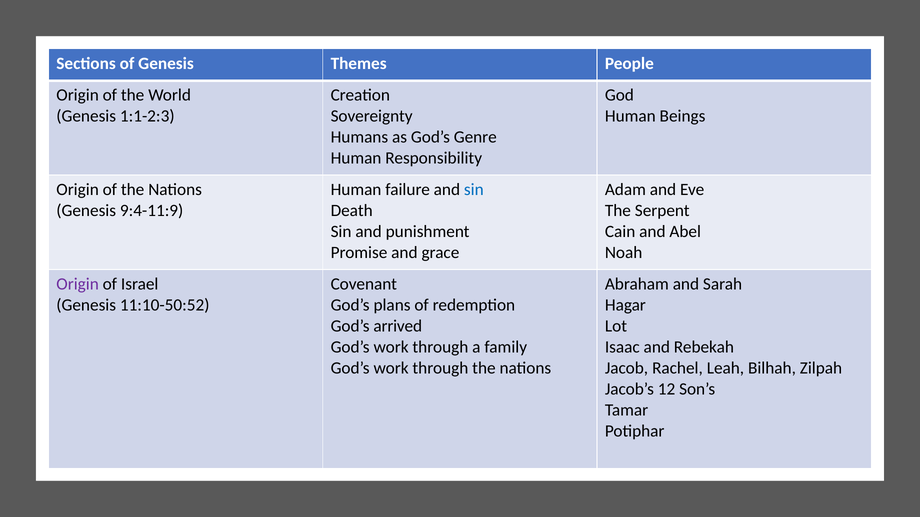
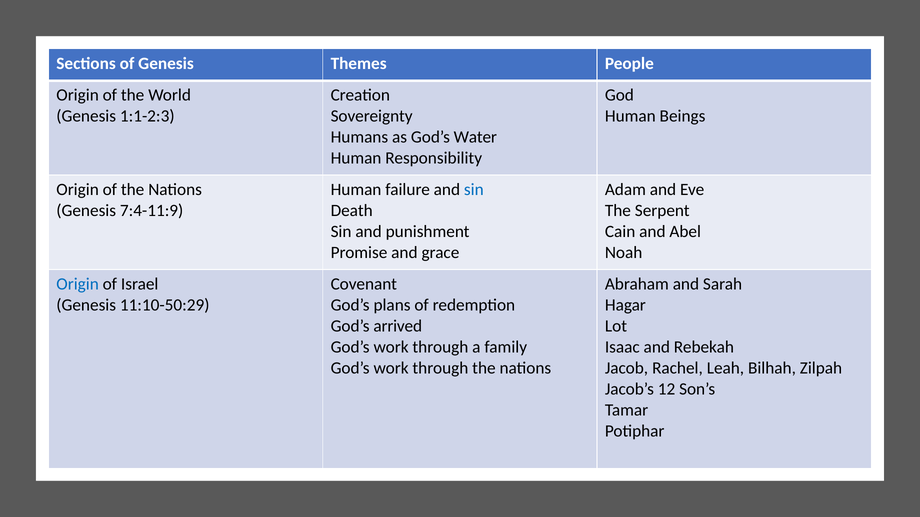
Genre: Genre -> Water (475, 137)
9:4-11:9: 9:4-11:9 -> 7:4-11:9 (152, 211)
Origin colour: purple -> blue (78, 284)
11:10-50:52: 11:10-50:52 -> 11:10-50:29 (165, 305)
